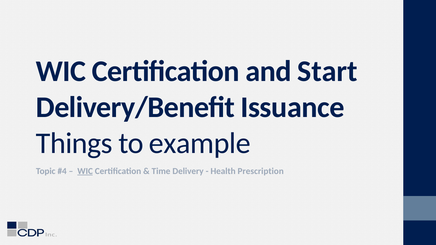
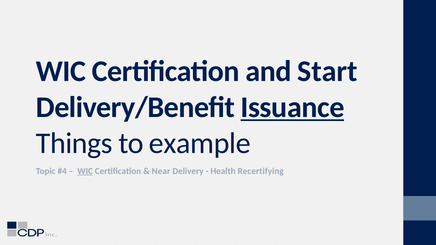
Issuance underline: none -> present (292, 107)
Time: Time -> Near (161, 171)
Prescription: Prescription -> Recertifying (261, 171)
